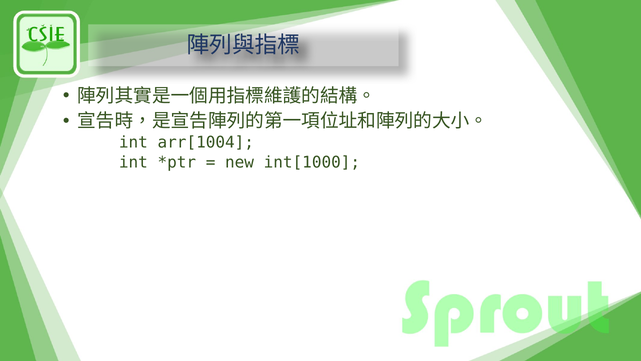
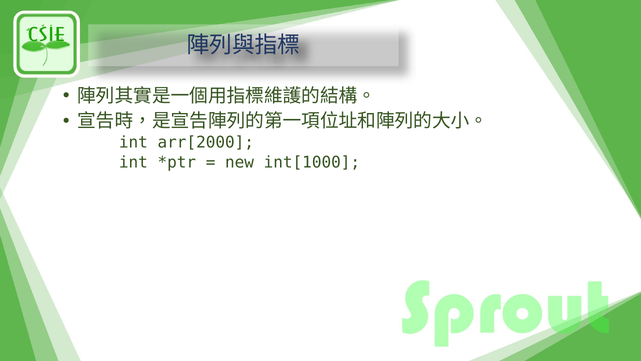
arr[1004: arr[1004 -> arr[2000 (206, 142)
